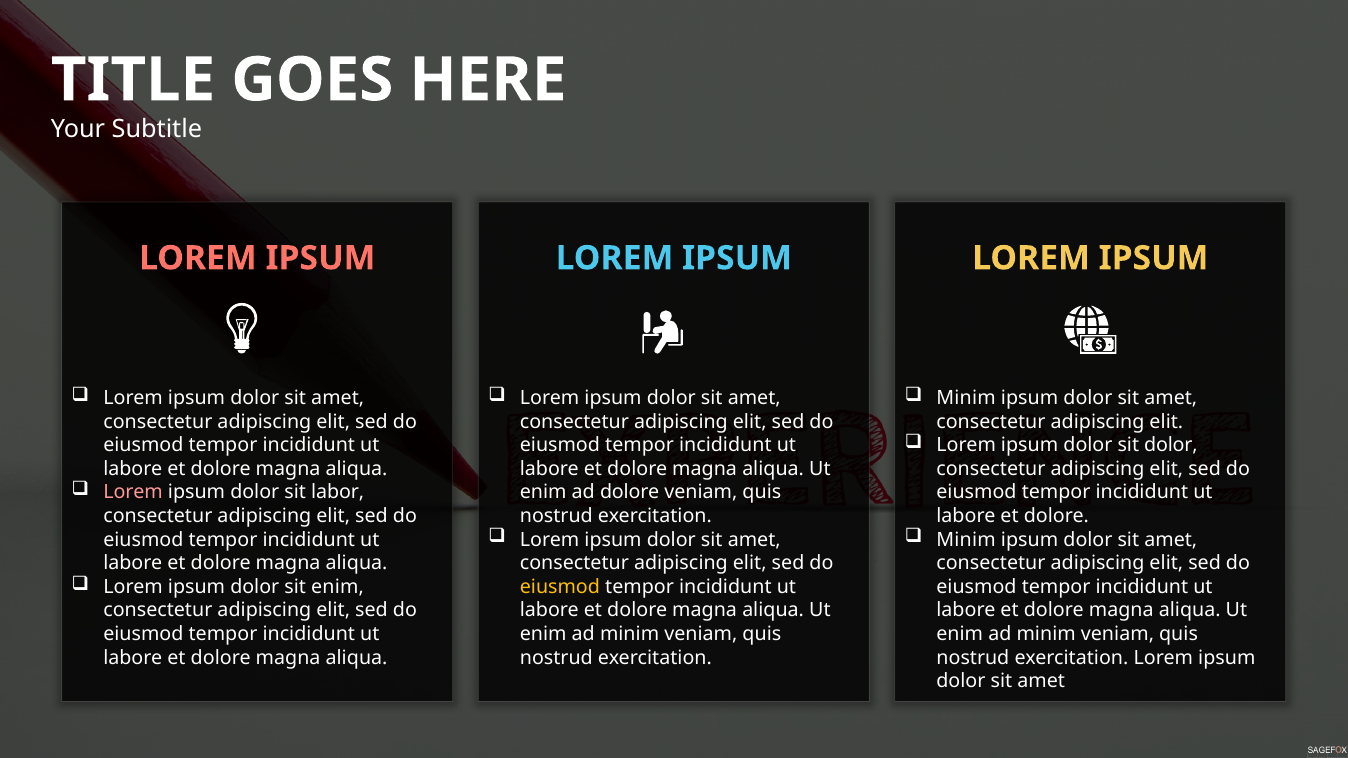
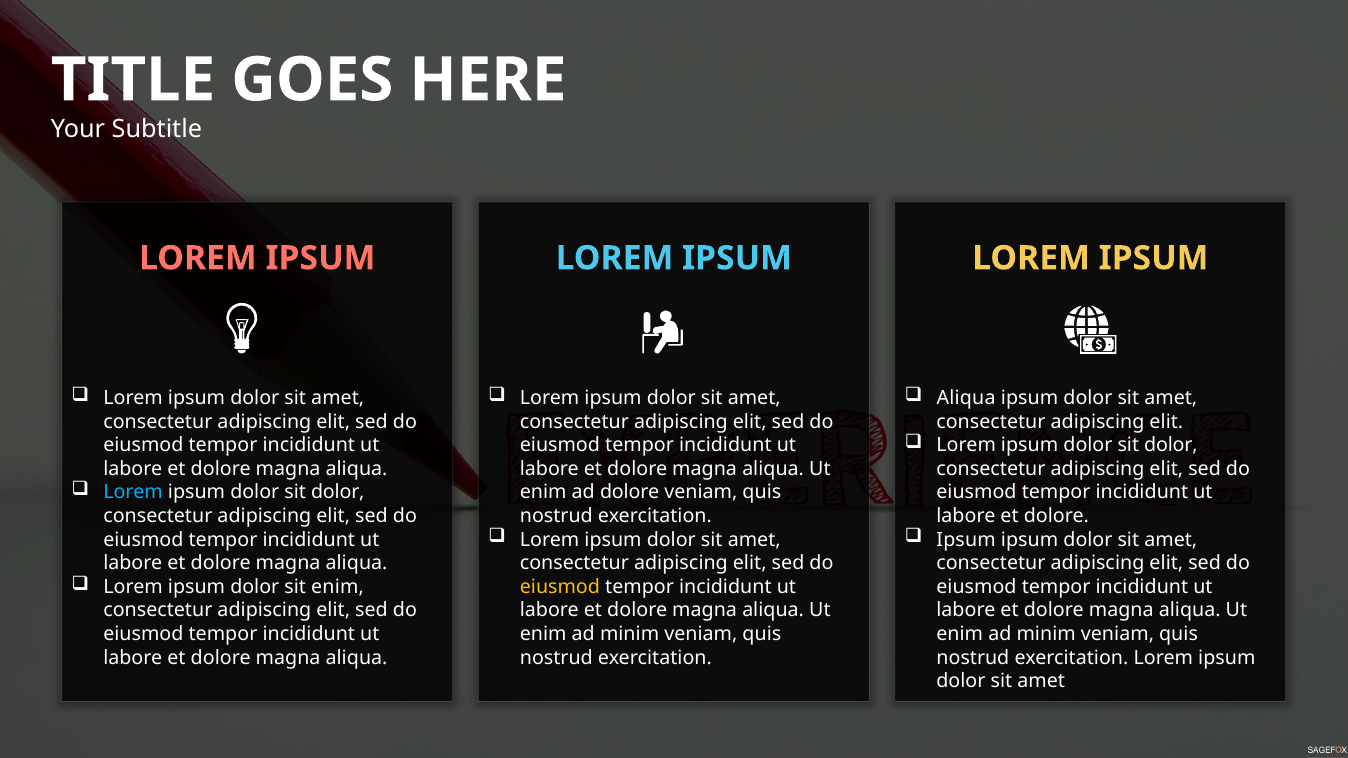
Minim: Minim -> Aliqua (966, 398)
Lorem colour: pink -> light blue (133, 493)
labor: labor -> dolor (338, 493)
Minim: Minim -> Ipsum (966, 540)
